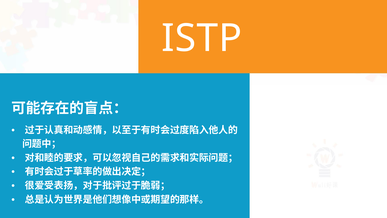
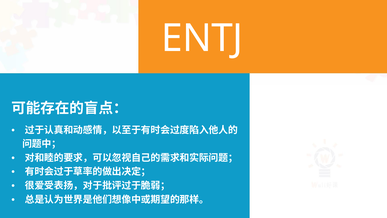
ISTP: ISTP -> ENTJ (202, 38)
